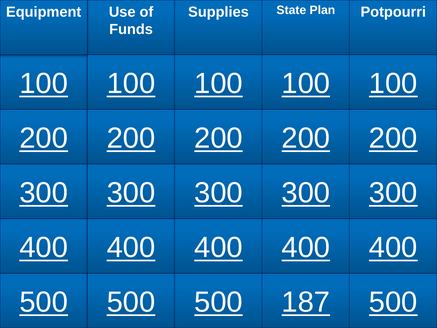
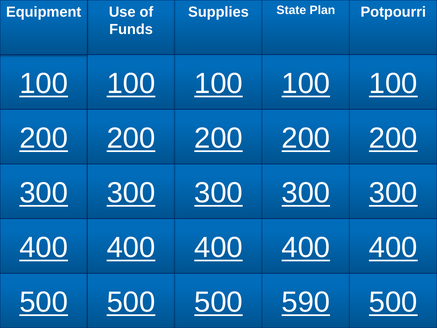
187: 187 -> 590 (306, 302)
